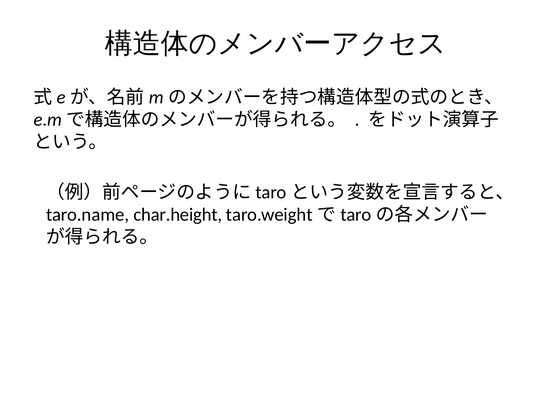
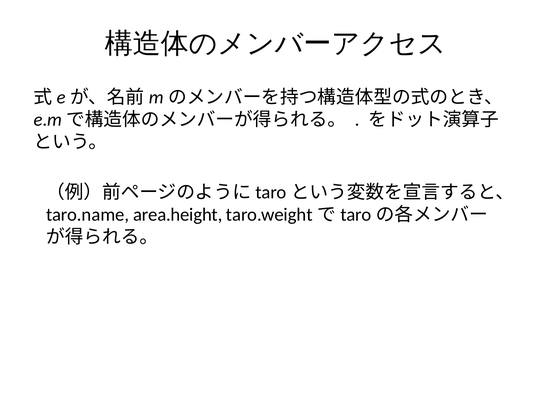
char.height: char.height -> area.height (178, 215)
